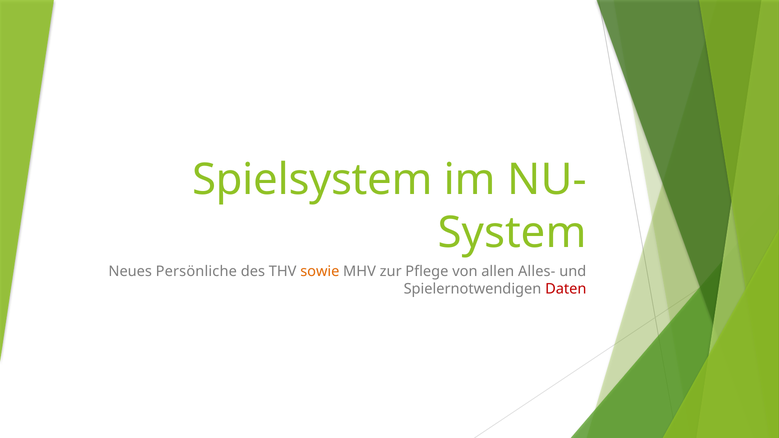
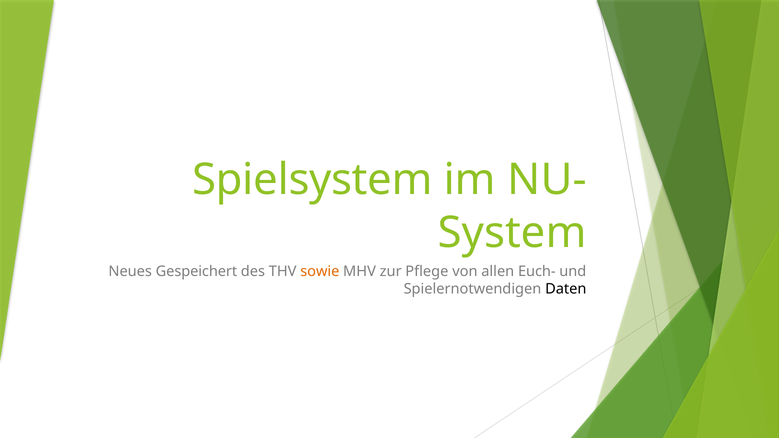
Persönliche: Persönliche -> Gespeichert (196, 272)
Alles-: Alles- -> Euch- (537, 272)
Daten colour: red -> black (566, 289)
